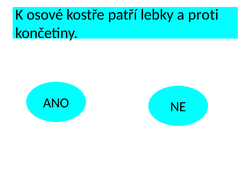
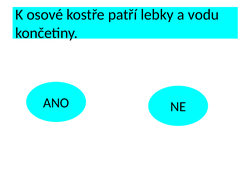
proti: proti -> vodu (203, 15)
